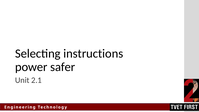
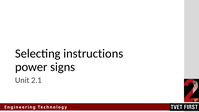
safer: safer -> signs (63, 67)
